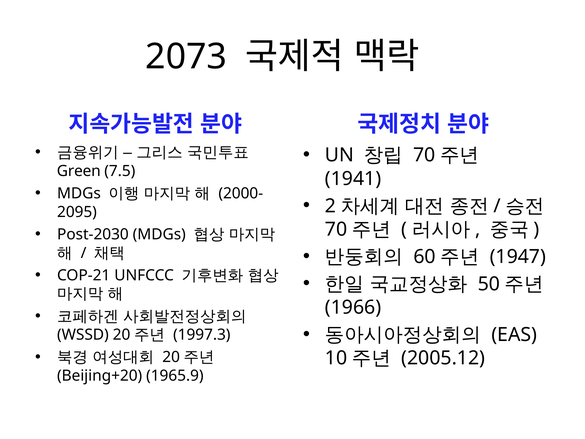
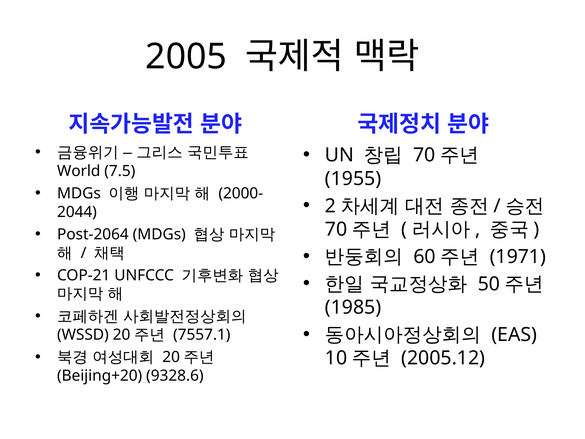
2073: 2073 -> 2005 (186, 57)
Green: Green -> World (79, 171)
1941: 1941 -> 1955 (353, 179)
2095: 2095 -> 2044 (77, 212)
Post-2030: Post-2030 -> Post-2064 (93, 234)
1947: 1947 -> 1971 (518, 257)
1966: 1966 -> 1985 (353, 307)
1997.3: 1997.3 -> 7557.1 (202, 335)
1965.9: 1965.9 -> 9328.6 (175, 376)
